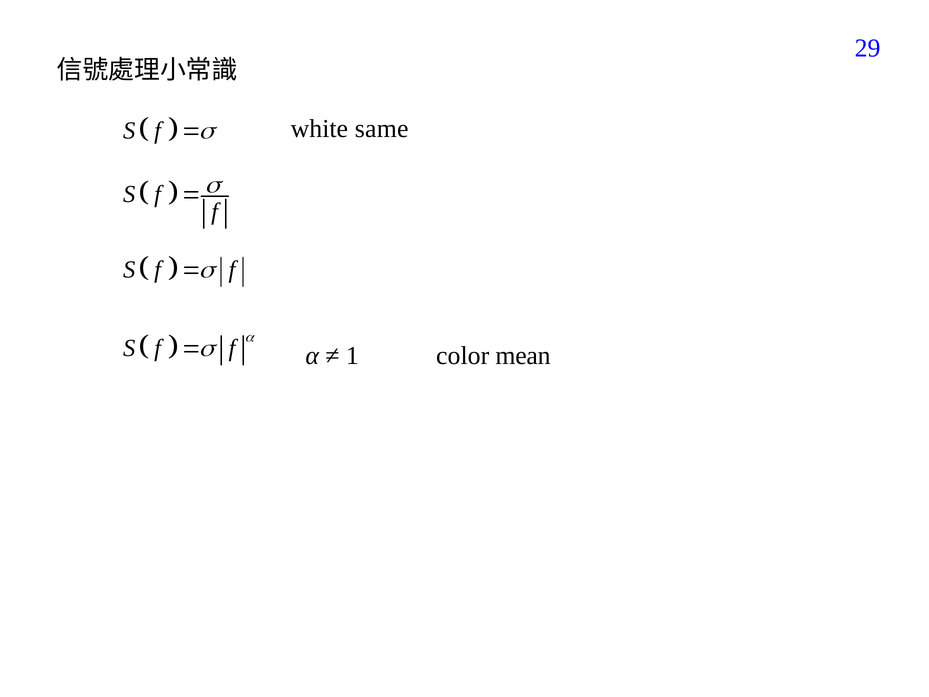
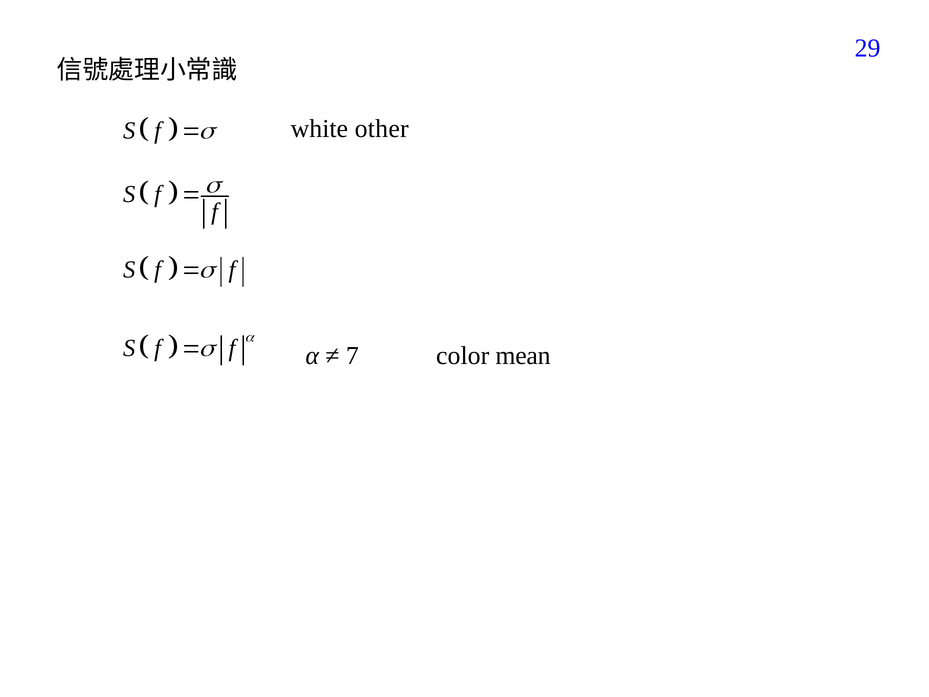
same: same -> other (382, 129)
1: 1 -> 7 (352, 356)
